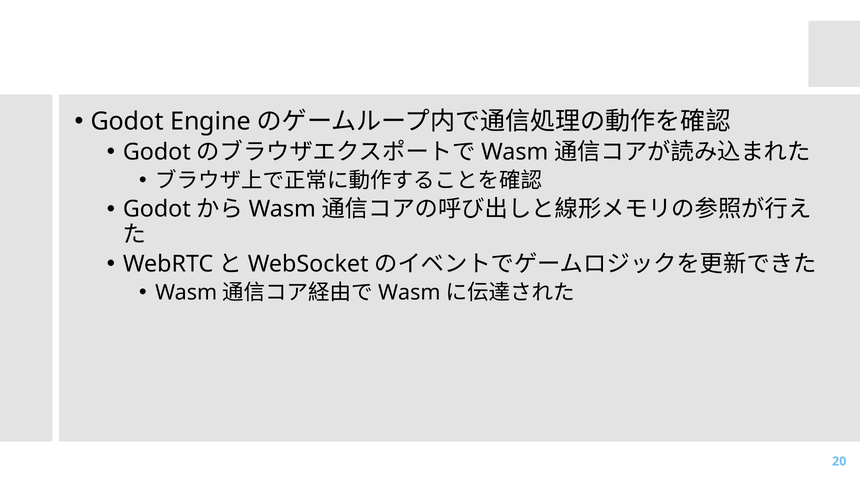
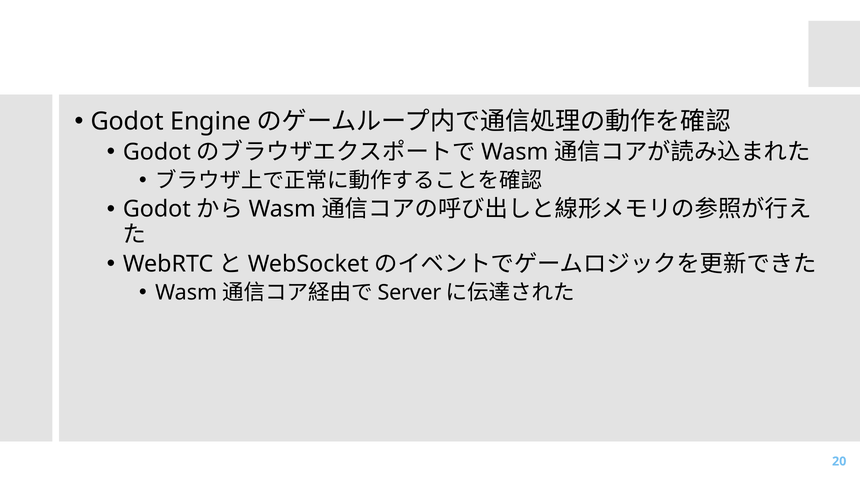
Wasm: Wasm -> Server (409, 293)
